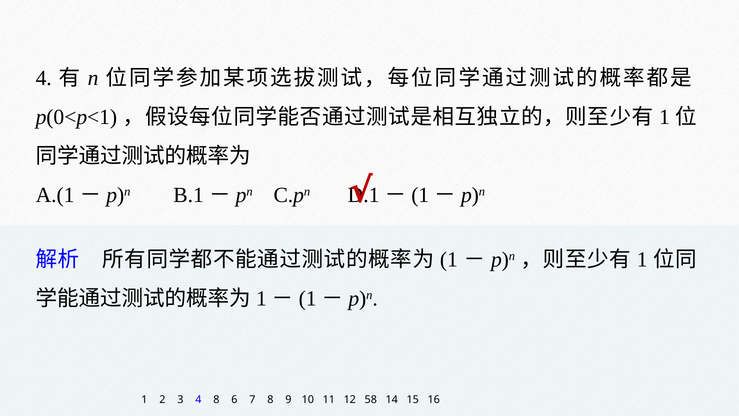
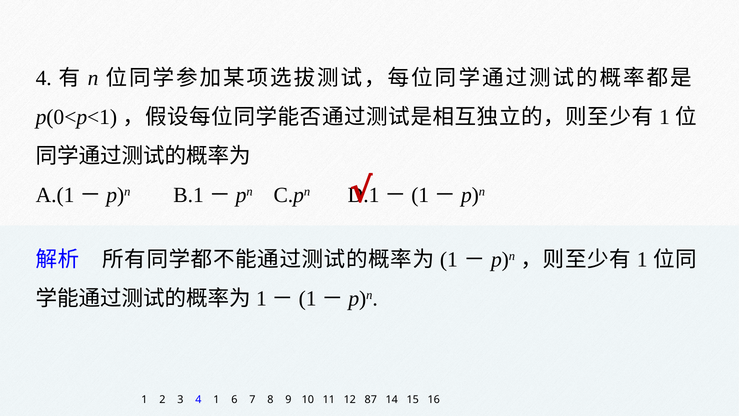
4 8: 8 -> 1 (216, 399)
58: 58 -> 87 (371, 399)
